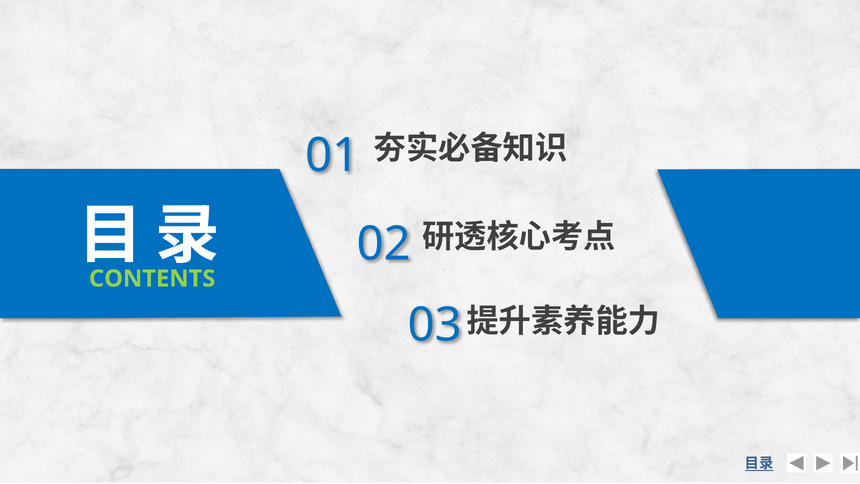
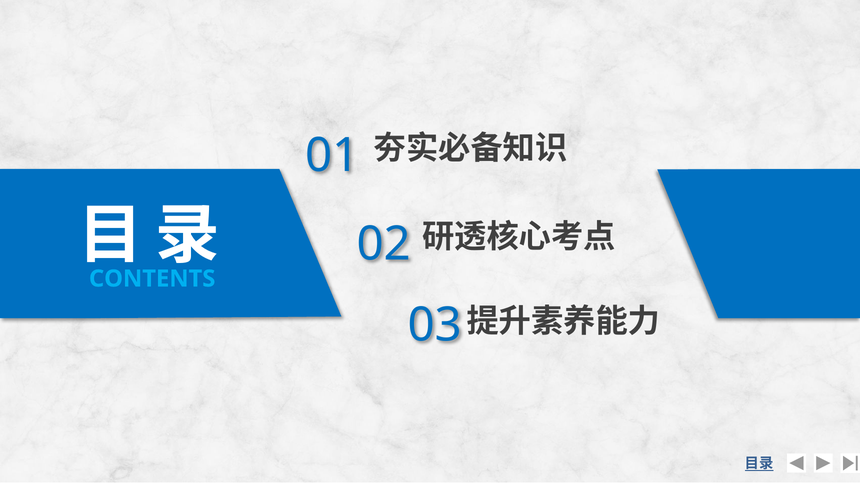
CONTENTS colour: light green -> light blue (152, 279)
